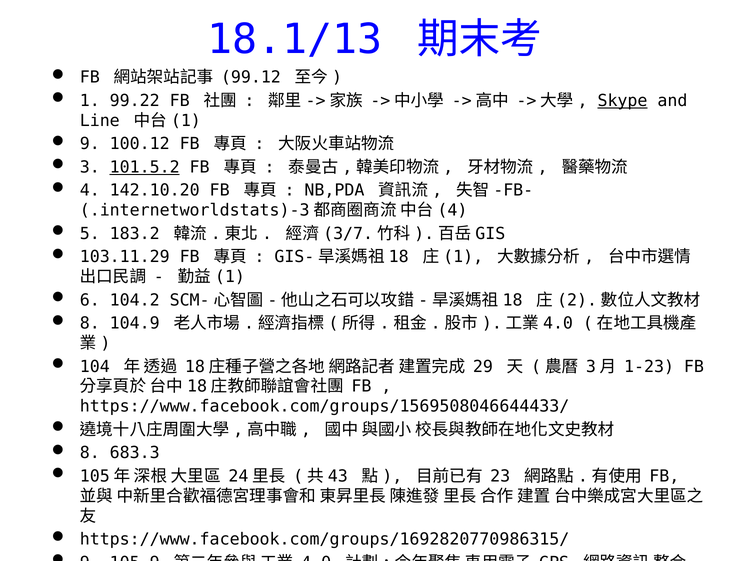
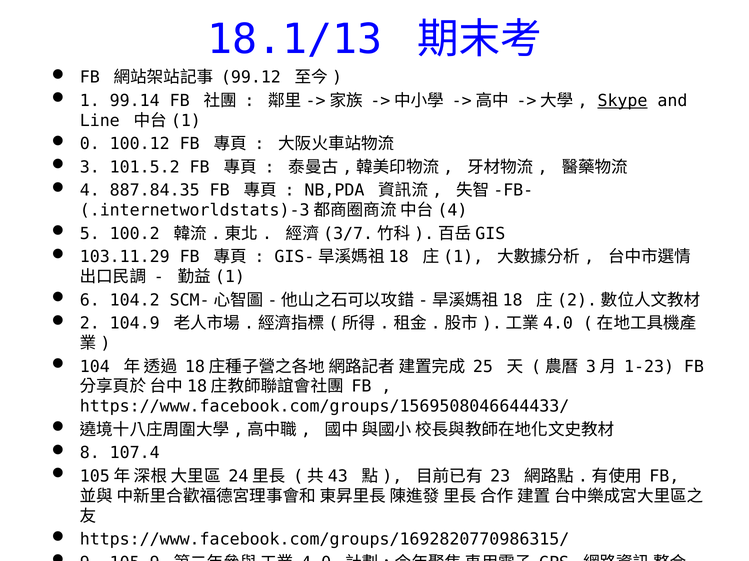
99.22: 99.22 -> 99.14 (135, 101)
9: 9 -> 0 (90, 144)
101.5.2 underline: present -> none (145, 167)
142.10.20: 142.10.20 -> 887.84.35 (155, 191)
183.2: 183.2 -> 100.2 (135, 234)
8: 8 -> 2 (90, 324)
29: 29 -> 25 (483, 367)
683.3: 683.3 -> 107.4 (135, 454)
